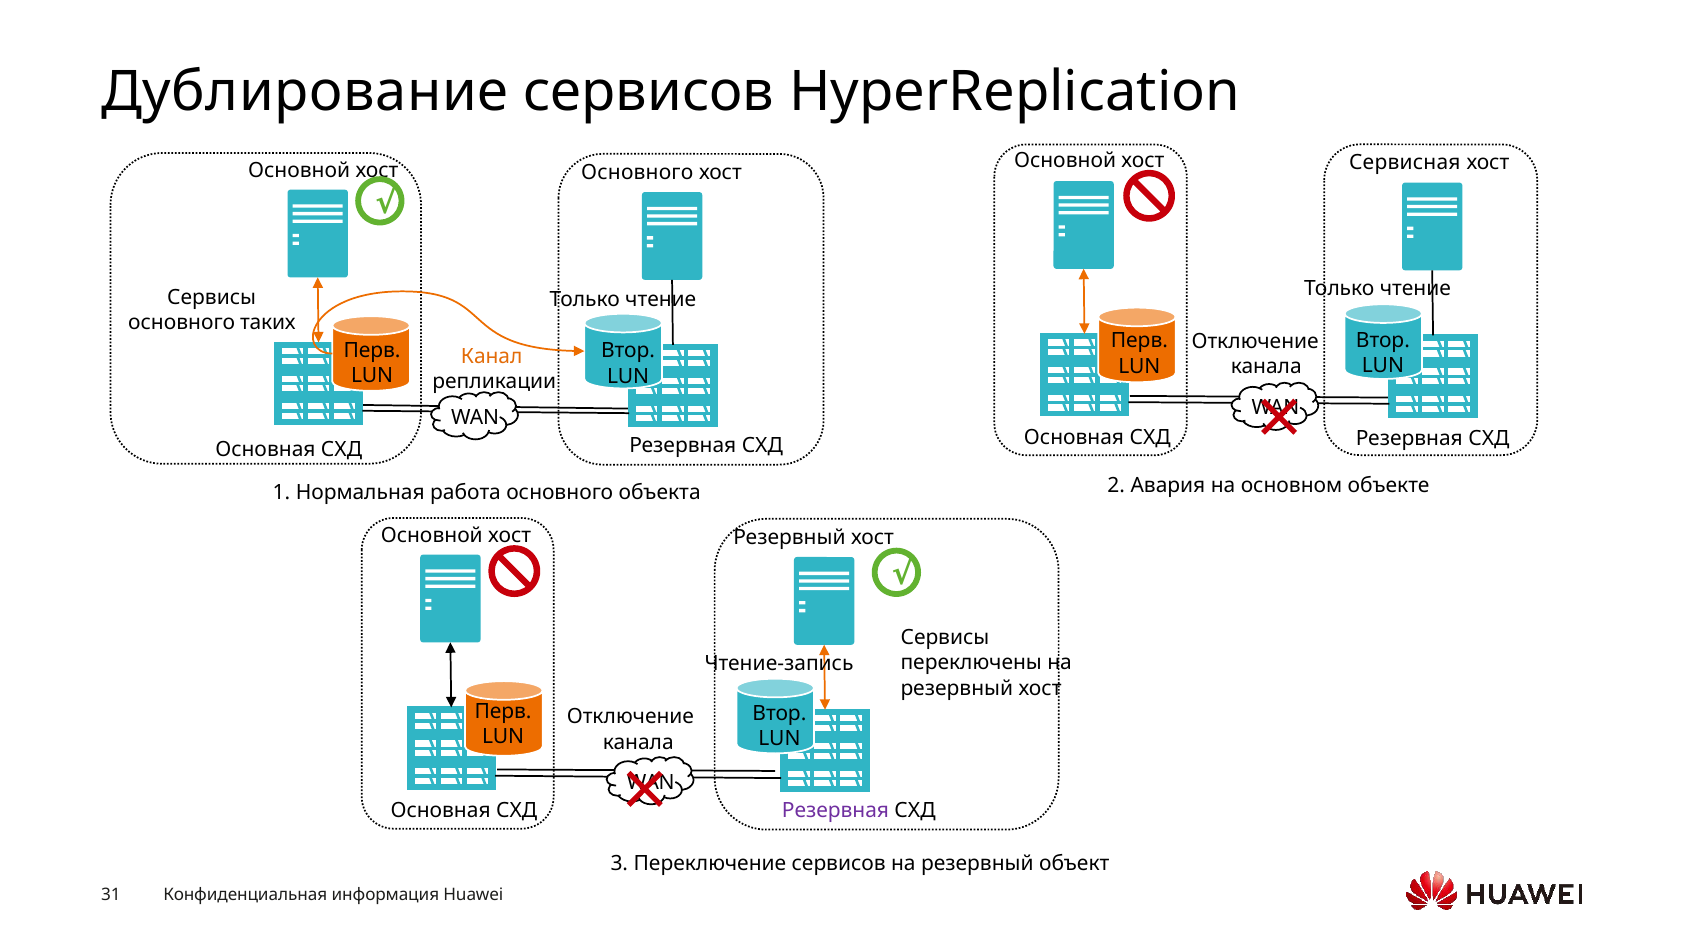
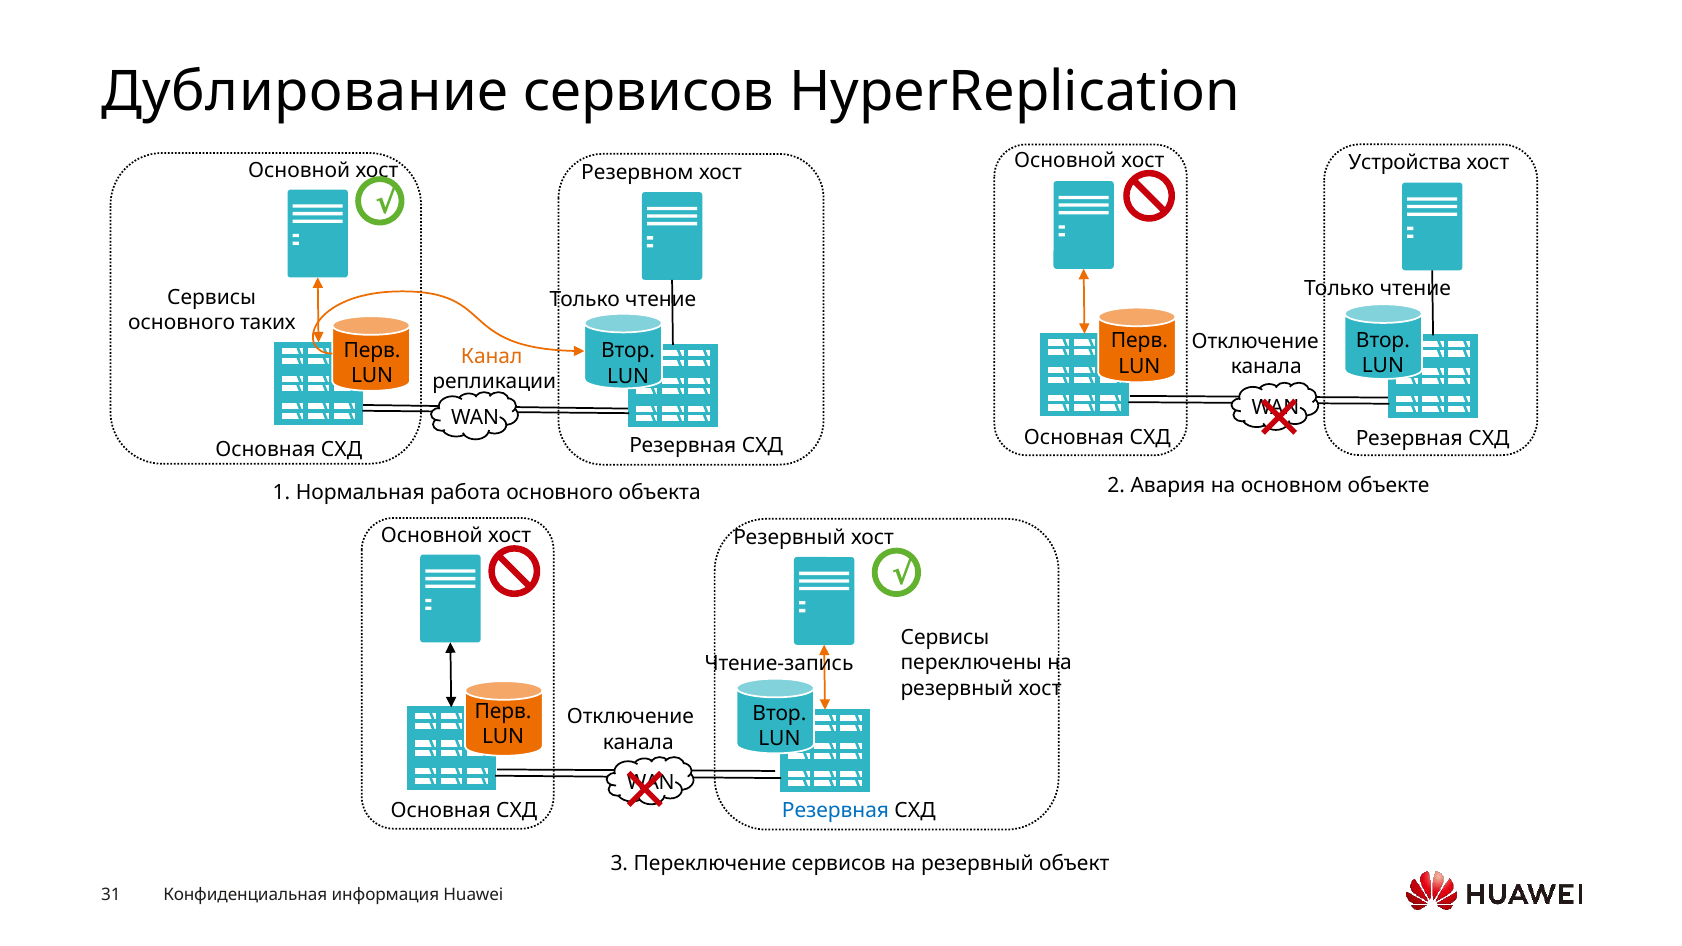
Сервисная: Сервисная -> Устройства (1405, 162)
Основного: Основного -> Резервном (637, 173)
Резервная colour: purple -> blue (835, 811)
